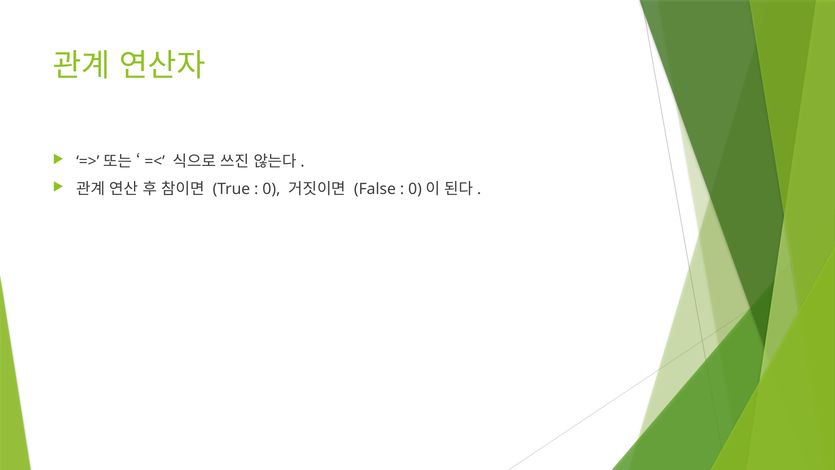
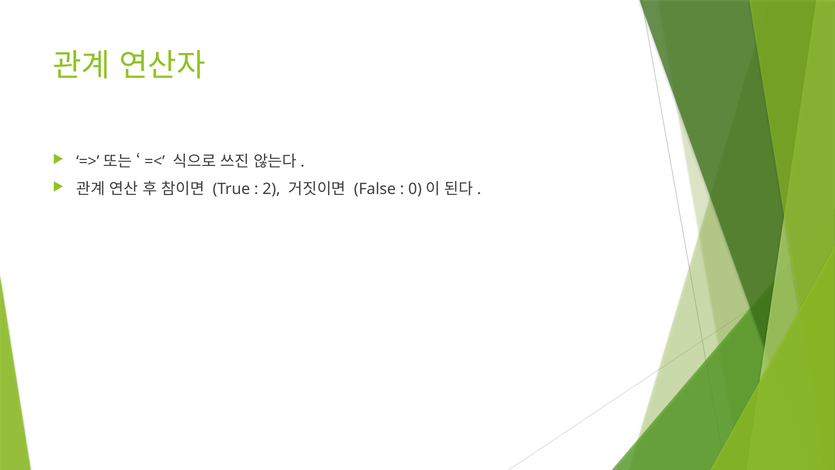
0: 0 -> 2 (271, 189)
